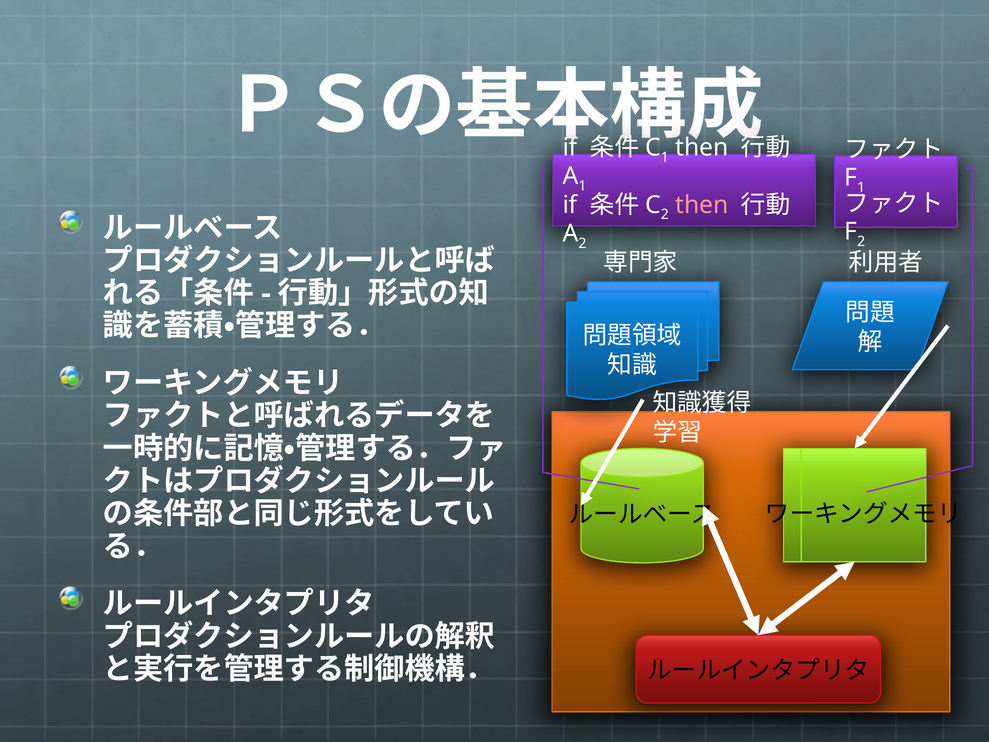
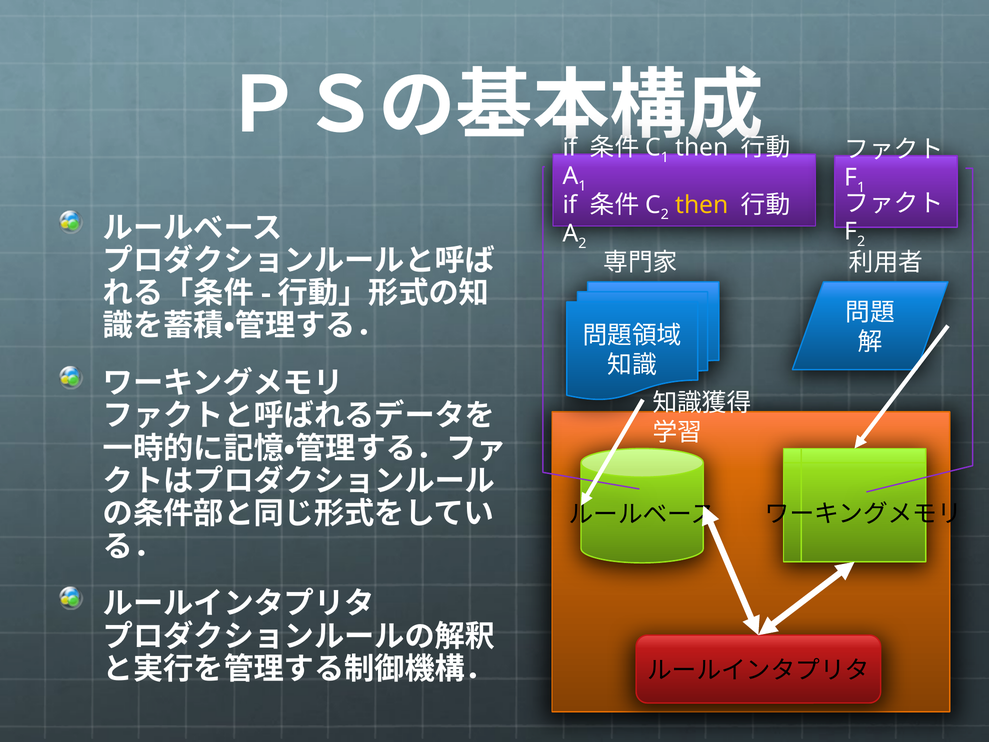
then colour: pink -> yellow (702, 205)
